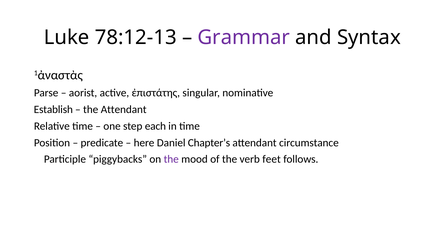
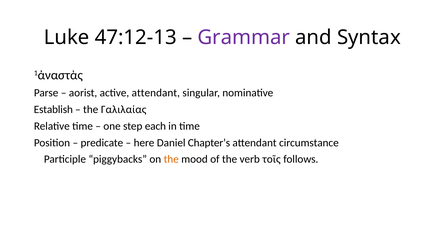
78:12-13: 78:12-13 -> 47:12-13 (136, 37)
active ἐπιστάτης: ἐπιστάτης -> attendant (156, 93)
the Attendant: Attendant -> Γαλιλαίας (124, 110)
the colour: purple -> orange (171, 159)
feet: feet -> τοῖς (272, 159)
